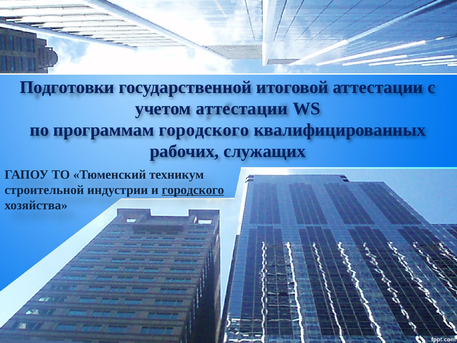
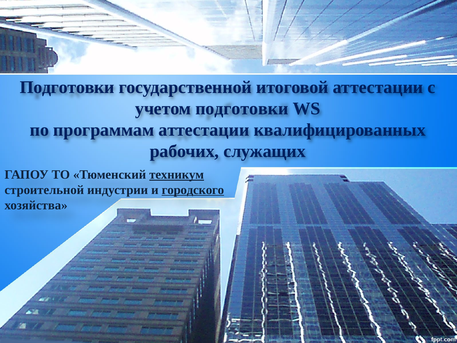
учетом аттестации: аттестации -> подготовки (242, 109)
программам городского: городского -> аттестации (204, 130)
техникум underline: none -> present (177, 175)
